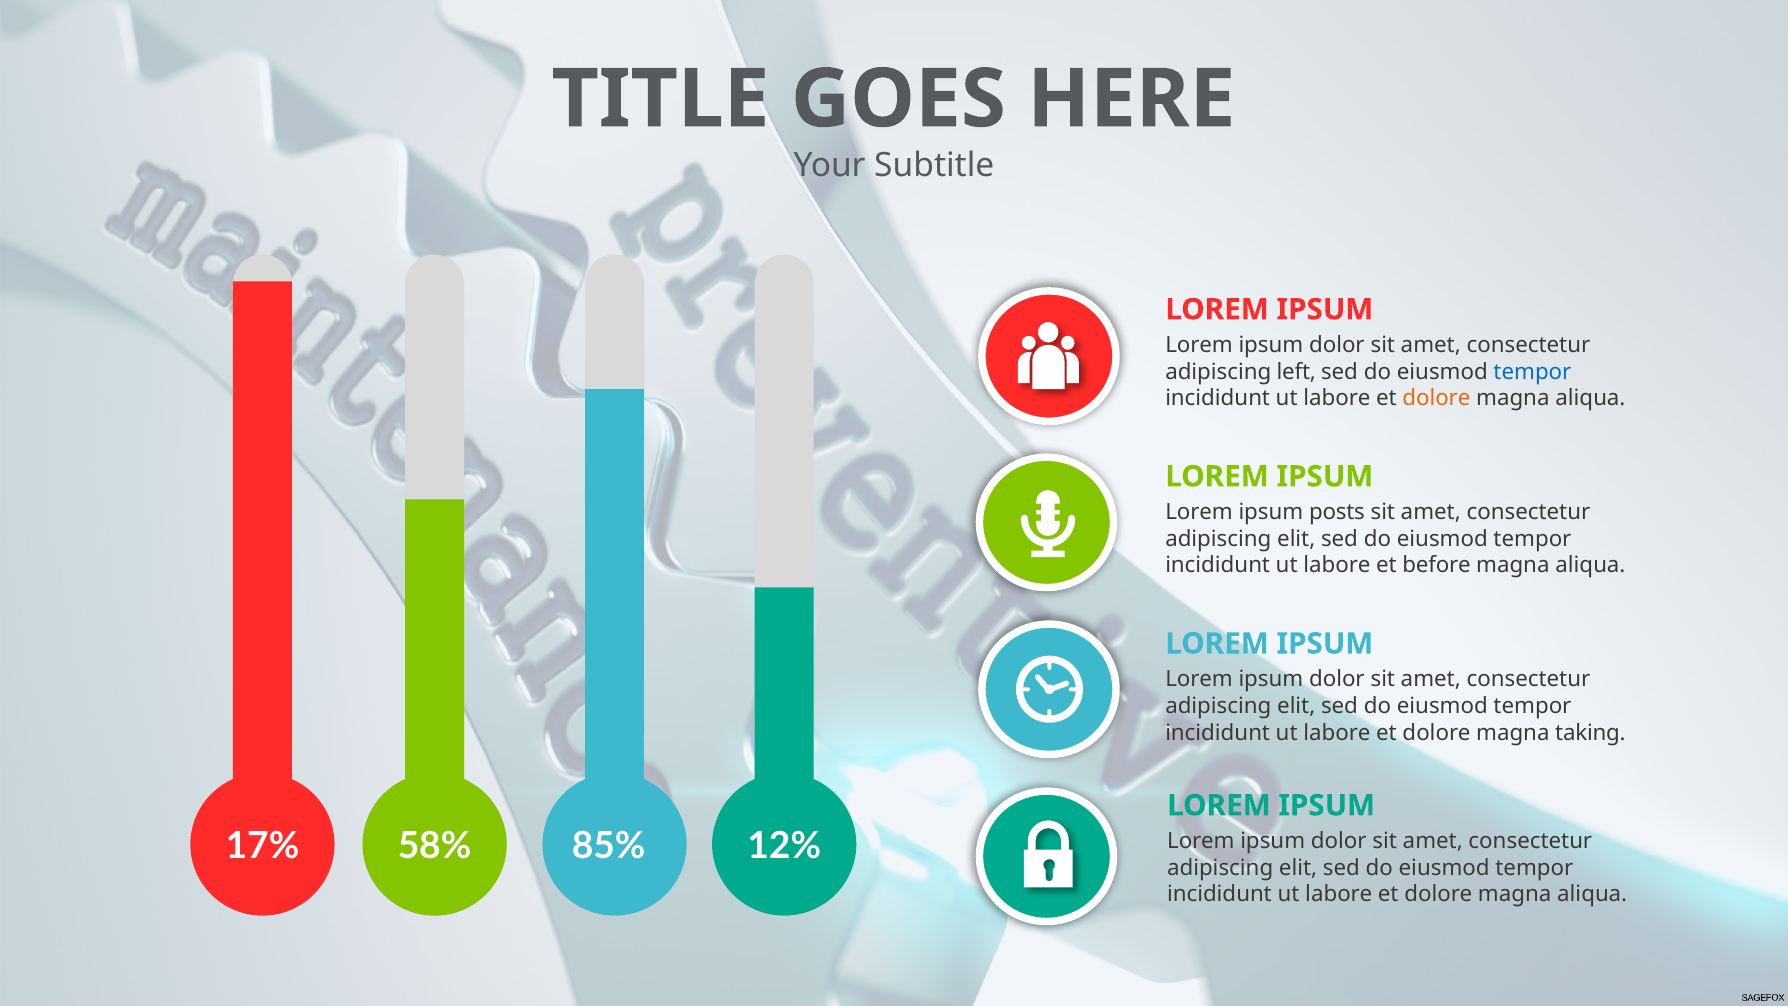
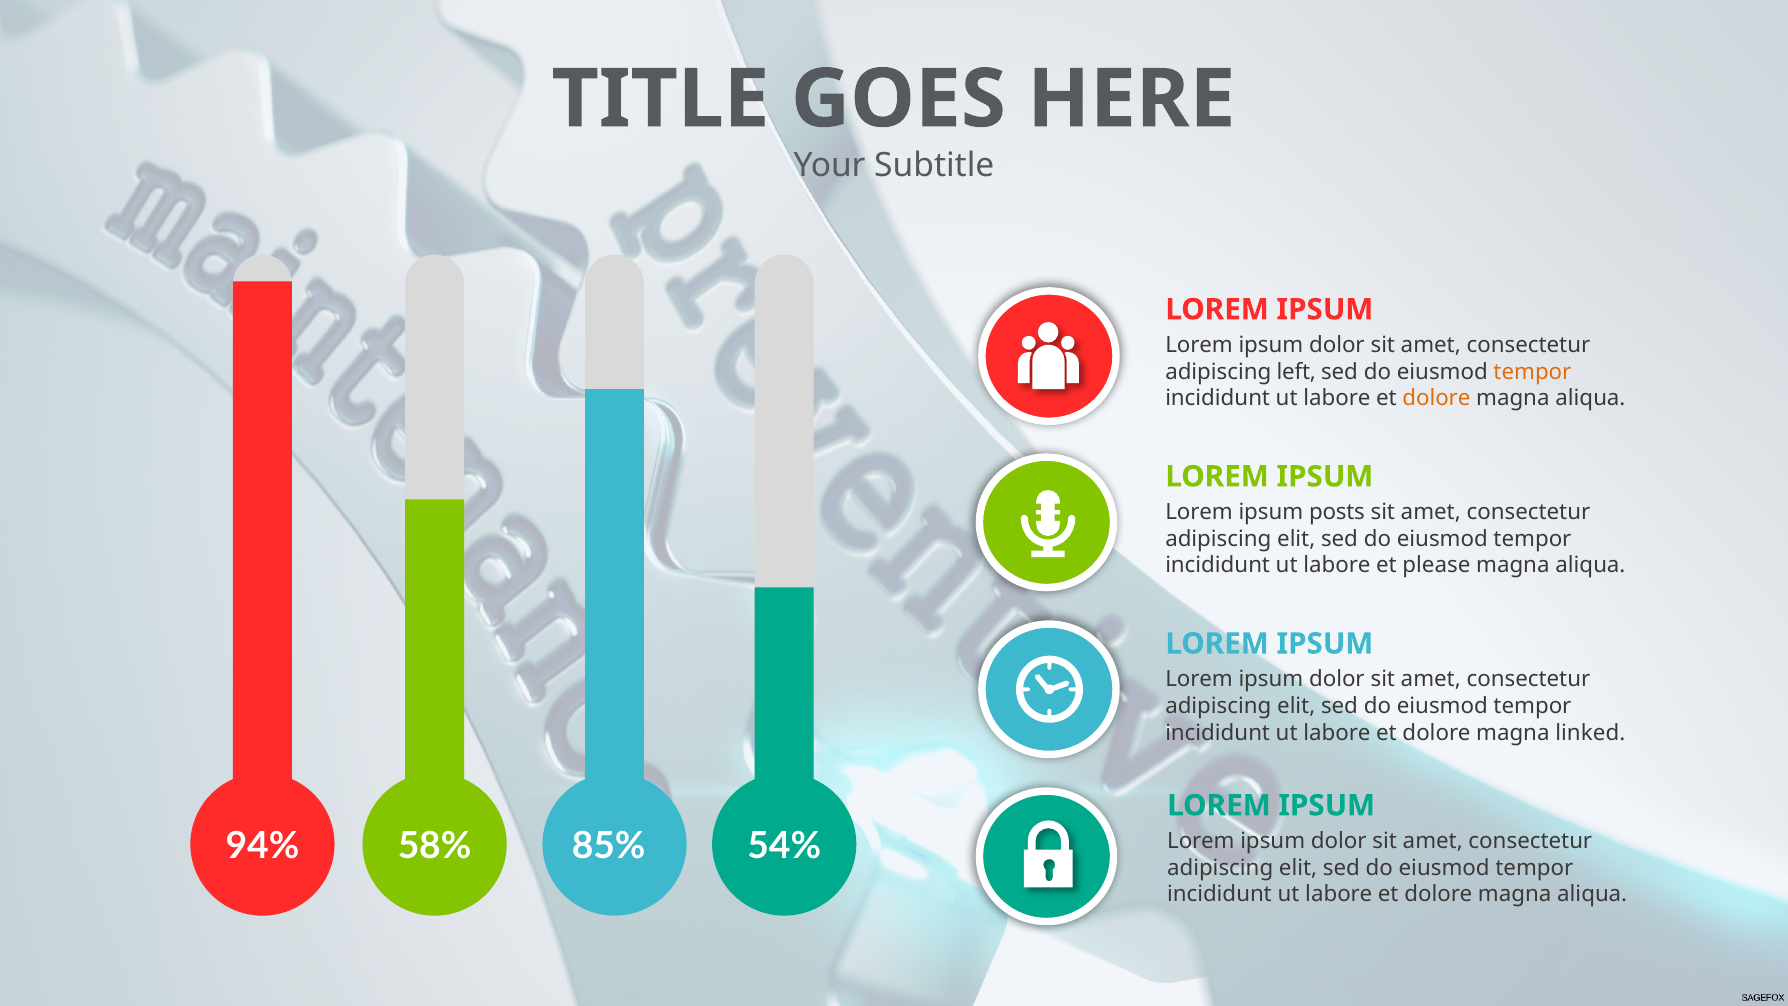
tempor colour: blue -> orange (1532, 372)
before: before -> please (1436, 565)
taking: taking -> linked (1590, 732)
17%: 17% -> 94% (262, 846)
12%: 12% -> 54% (784, 846)
